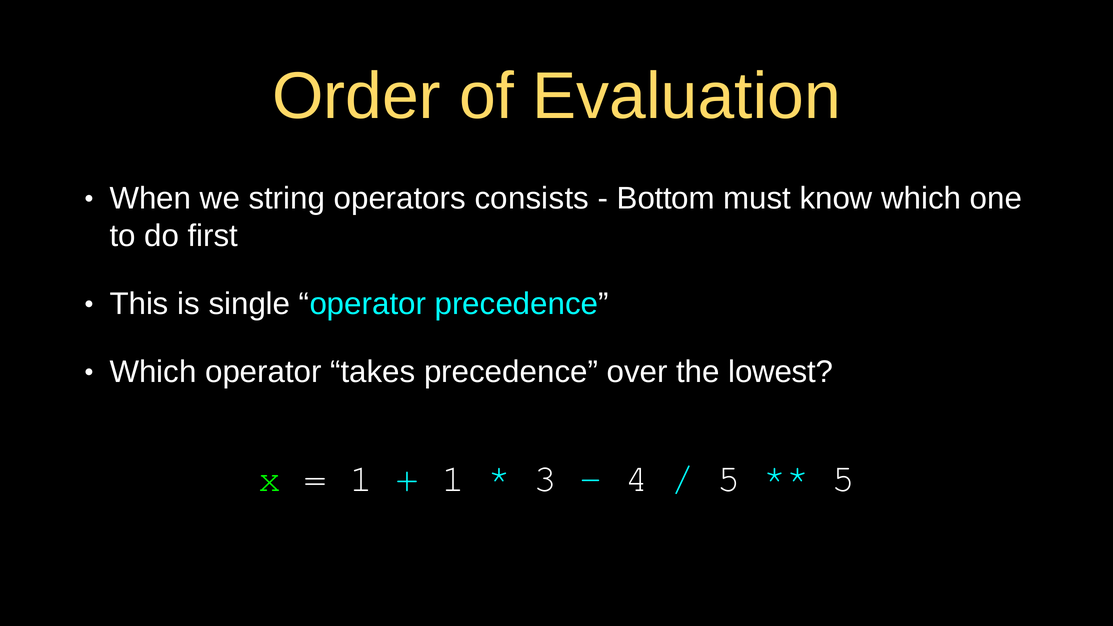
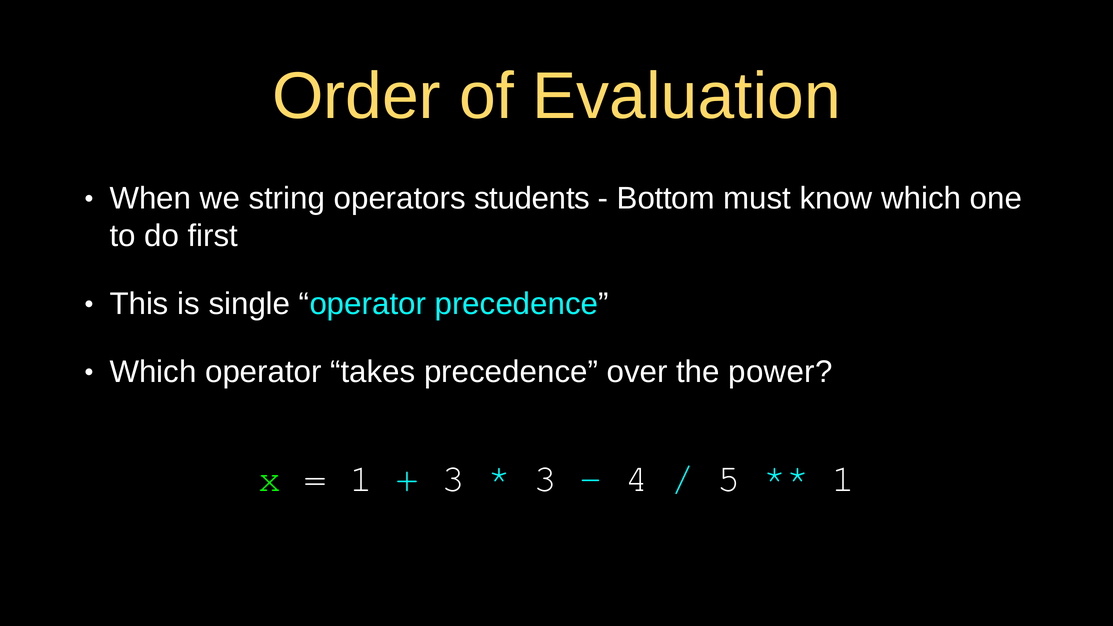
consists: consists -> students (532, 198)
lowest: lowest -> power (780, 372)
1: 1 -> 3 (453, 479)
5: 5 -> 1 (843, 479)
